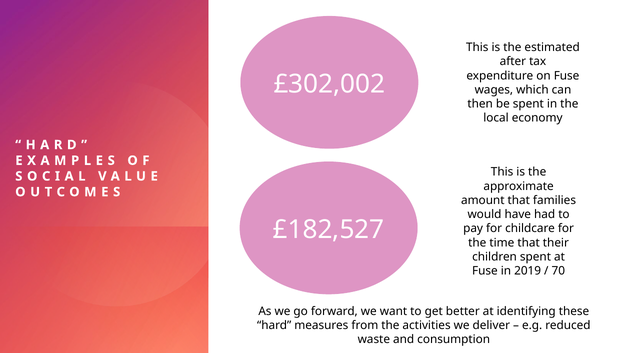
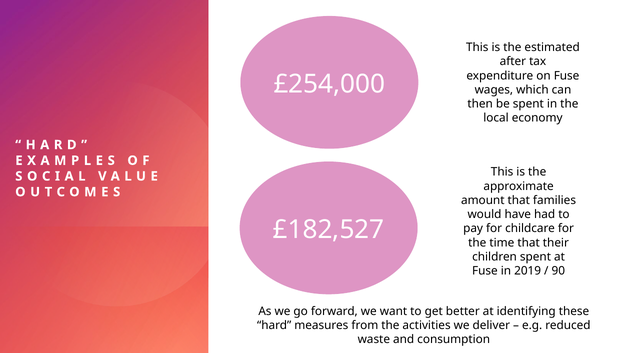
£302,002: £302,002 -> £254,000 (329, 84)
70: 70 -> 90 (558, 271)
